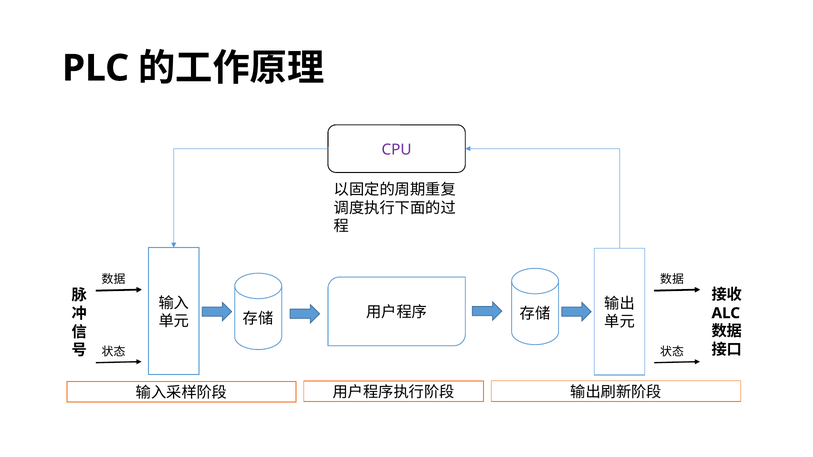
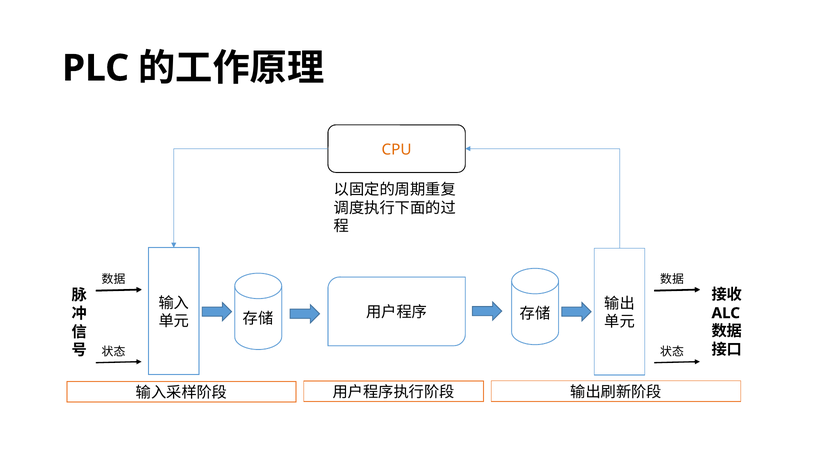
CPU colour: purple -> orange (397, 150)
